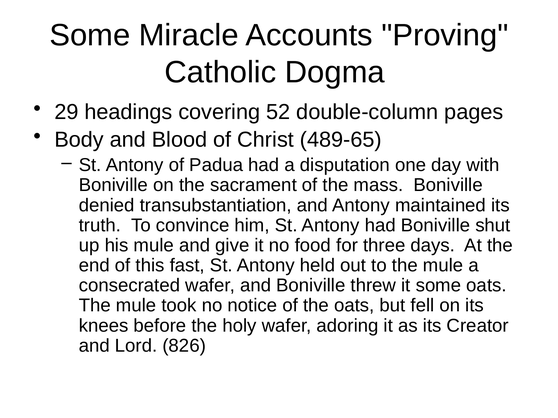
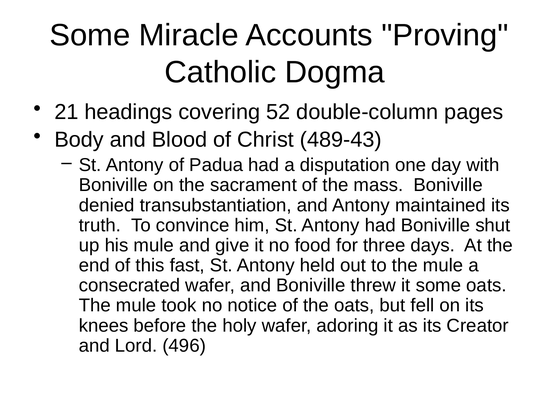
29: 29 -> 21 (66, 112)
489-65: 489-65 -> 489-43 (341, 140)
826: 826 -> 496 (184, 346)
